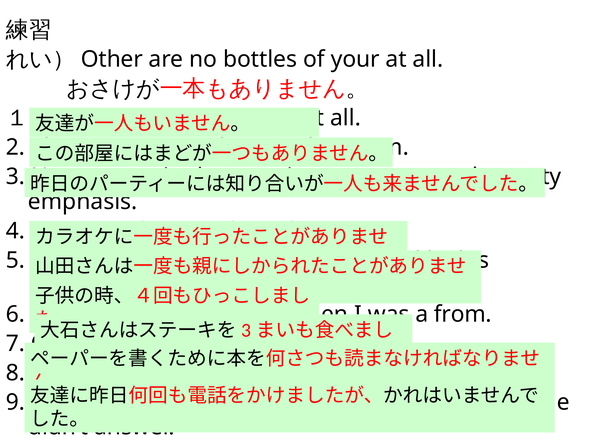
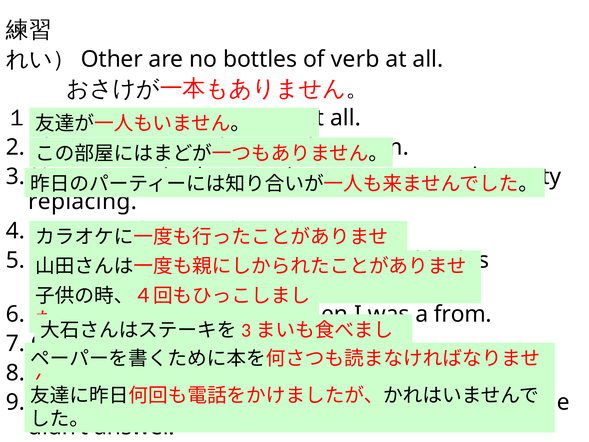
your: your -> verb (355, 59)
emphasis: emphasis -> replacing (83, 201)
